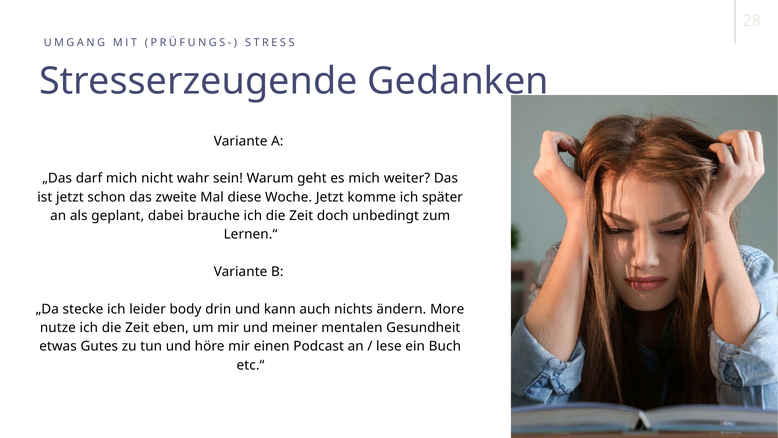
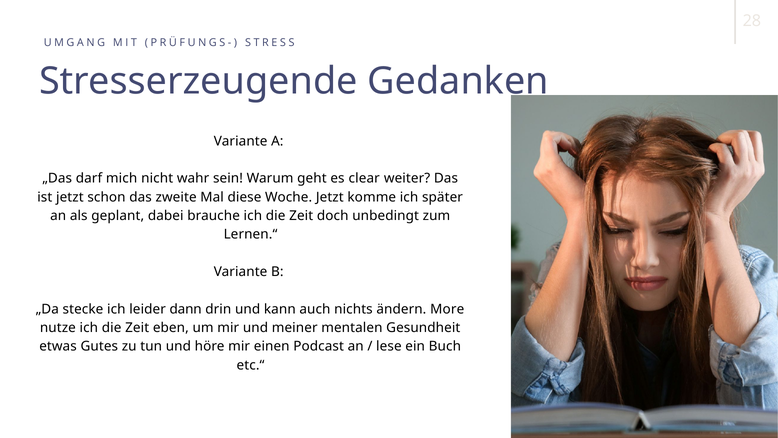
es mich: mich -> clear (364, 178)
body: body -> dann (186, 309)
